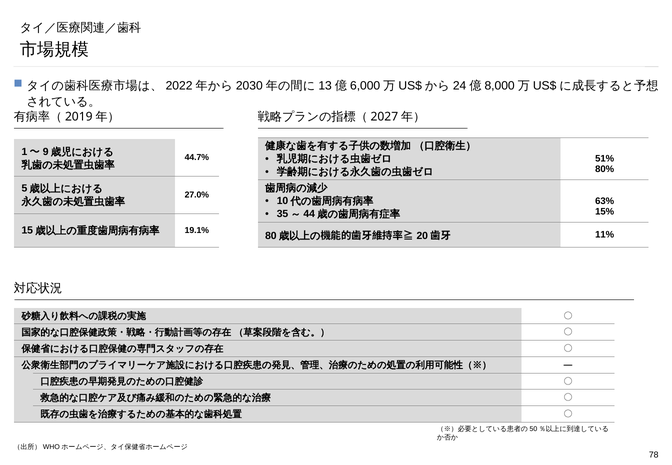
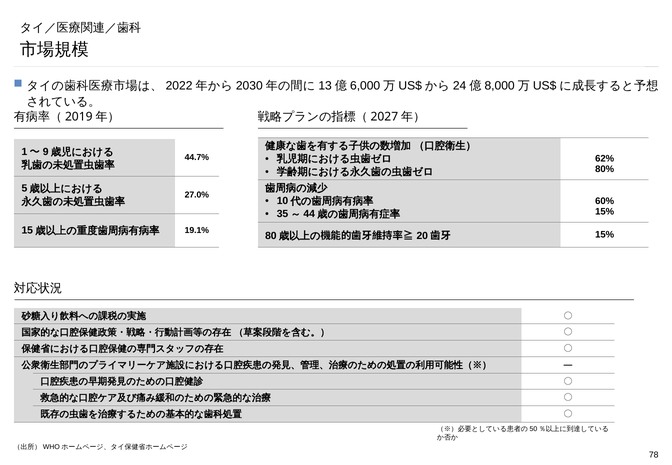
51%: 51% -> 62% (605, 159)
63%: 63% -> 60% (605, 201)
11%: 11% -> 15% (605, 235)
